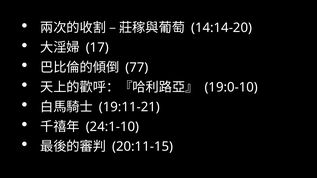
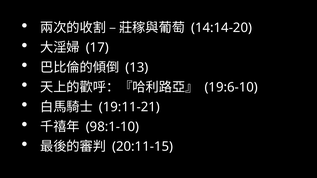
77: 77 -> 13 (137, 68)
19:0-10: 19:0-10 -> 19:6-10 (231, 87)
24:1-10: 24:1-10 -> 98:1-10 (112, 127)
